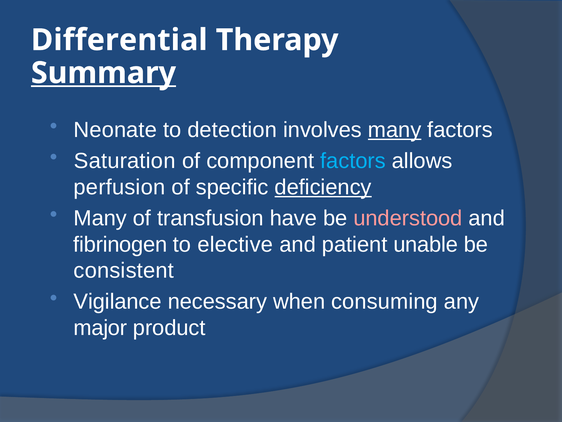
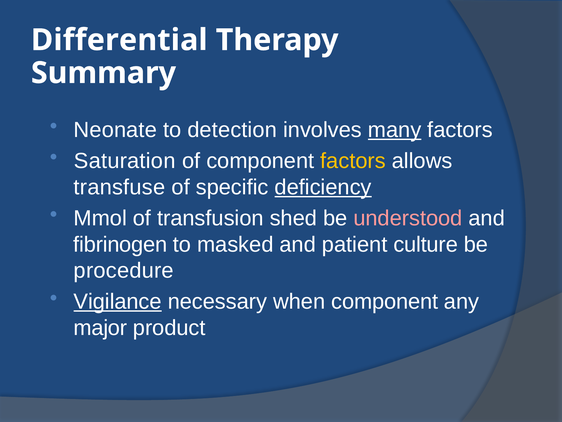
Summary underline: present -> none (103, 73)
factors colour: light blue -> yellow (353, 161)
perfusion: perfusion -> transfuse (119, 187)
Many: Many -> Mmol (100, 218)
have: have -> shed (293, 218)
elective: elective -> masked (235, 244)
unable: unable -> culture (426, 244)
consistent: consistent -> procedure (124, 270)
Vigilance underline: none -> present (118, 301)
when consuming: consuming -> component (385, 301)
